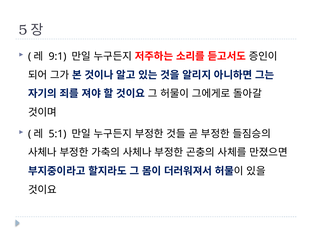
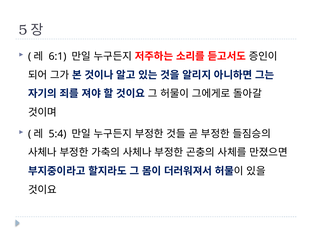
9:1: 9:1 -> 6:1 (58, 56)
5:1: 5:1 -> 5:4 (58, 134)
